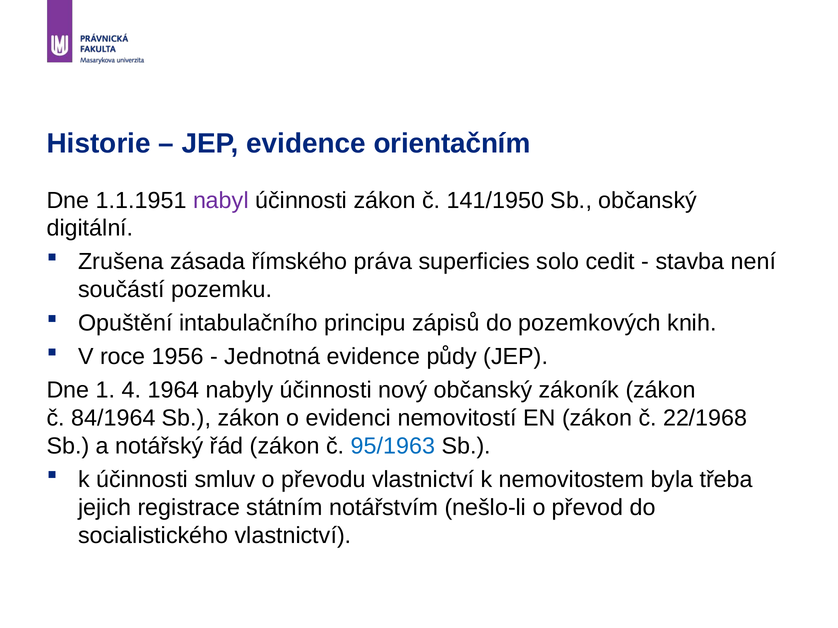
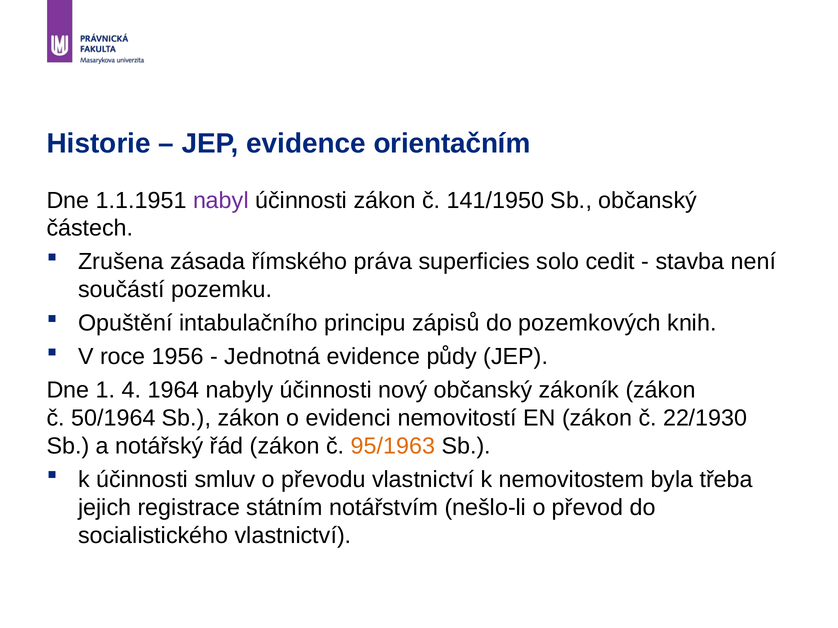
digitální: digitální -> částech (90, 228)
84/1964: 84/1964 -> 50/1964 (113, 418)
22/1968: 22/1968 -> 22/1930 (705, 418)
95/1963 colour: blue -> orange (393, 446)
